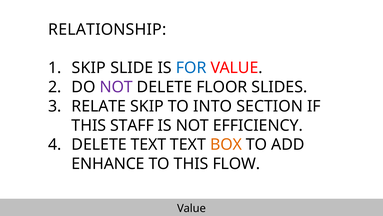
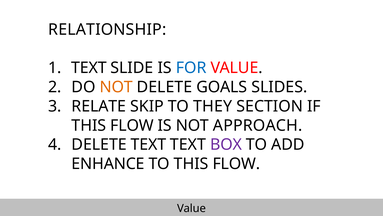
SKIP: SKIP -> TEXT (89, 68)
NOT colour: purple -> orange (116, 87)
FLOOR: FLOOR -> GOALS (222, 87)
INTO: INTO -> THEY (213, 106)
STAFF: STAFF -> FLOW (132, 125)
EFFICIENCY: EFFICIENCY -> APPROACH (258, 125)
BOX colour: orange -> purple (226, 144)
